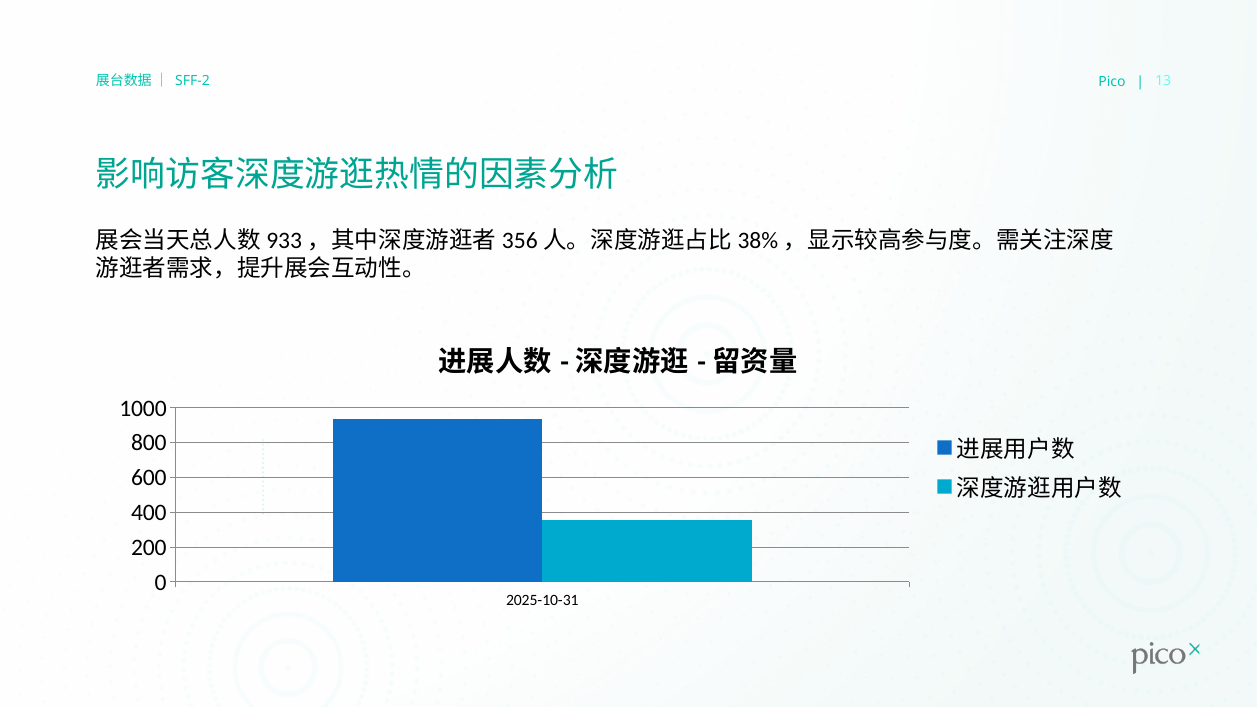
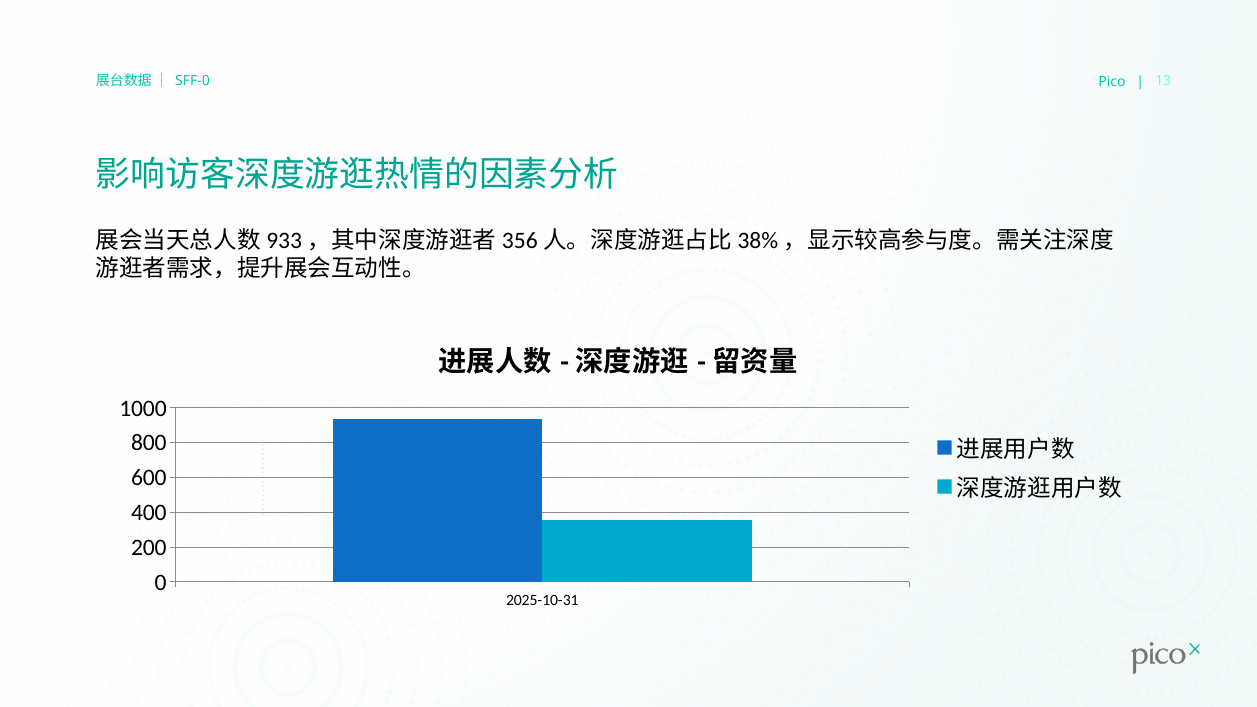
SFF-2: SFF-2 -> SFF-0 (192, 81)
